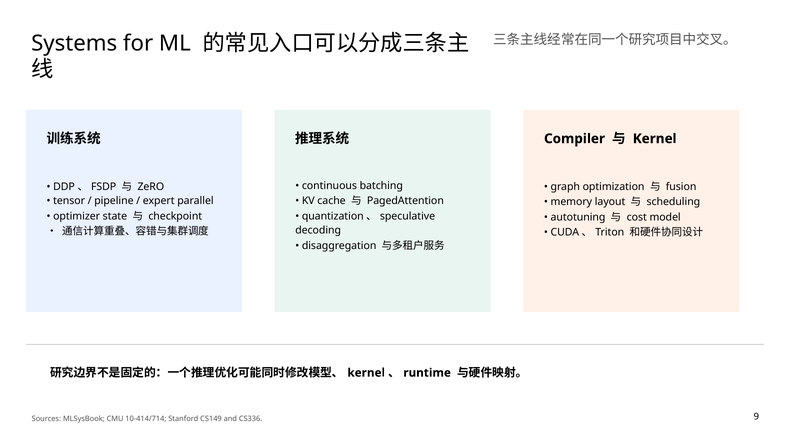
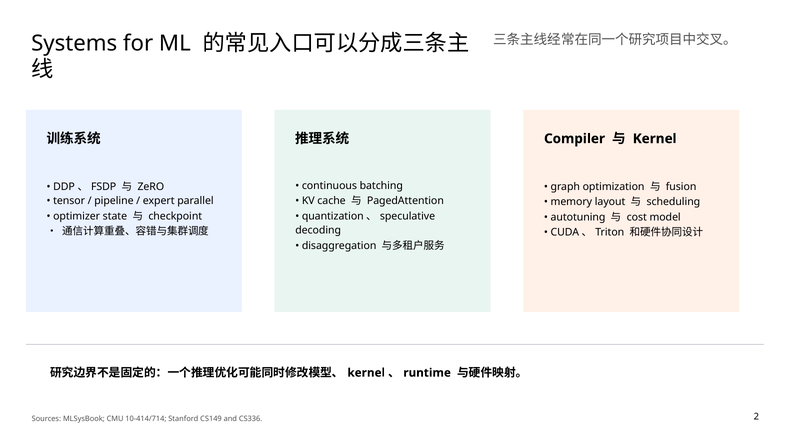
9: 9 -> 2 (756, 417)
